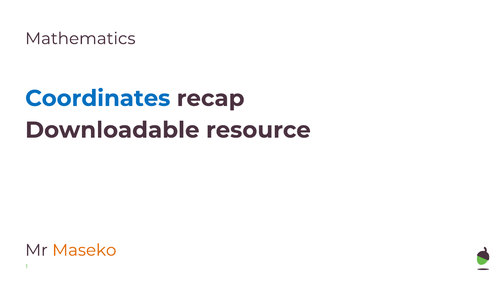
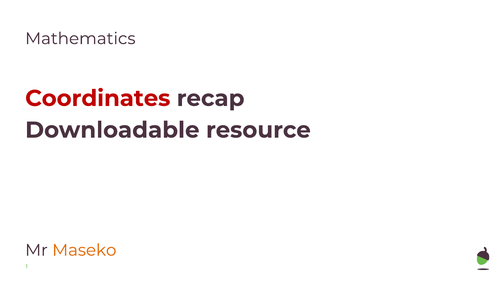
Coordinates colour: blue -> red (98, 98)
